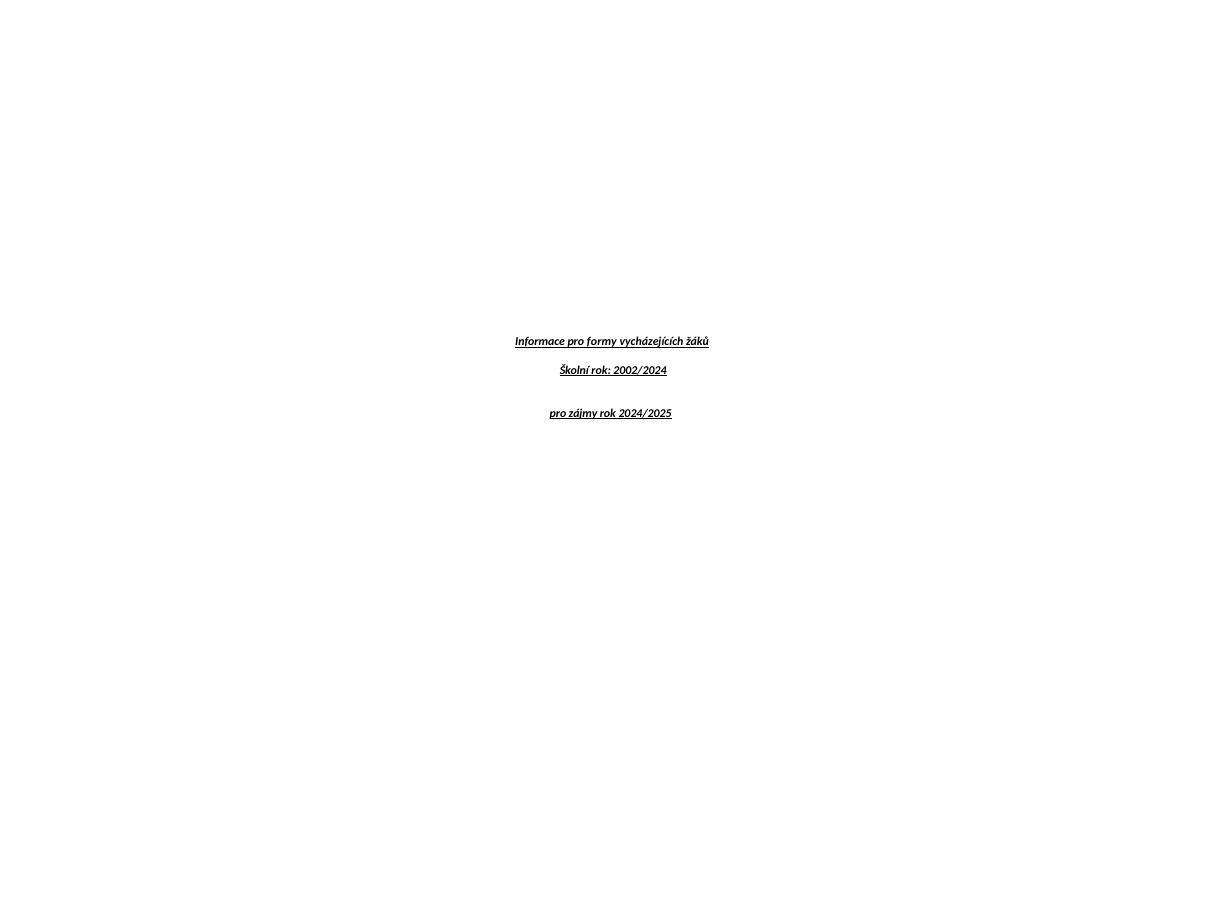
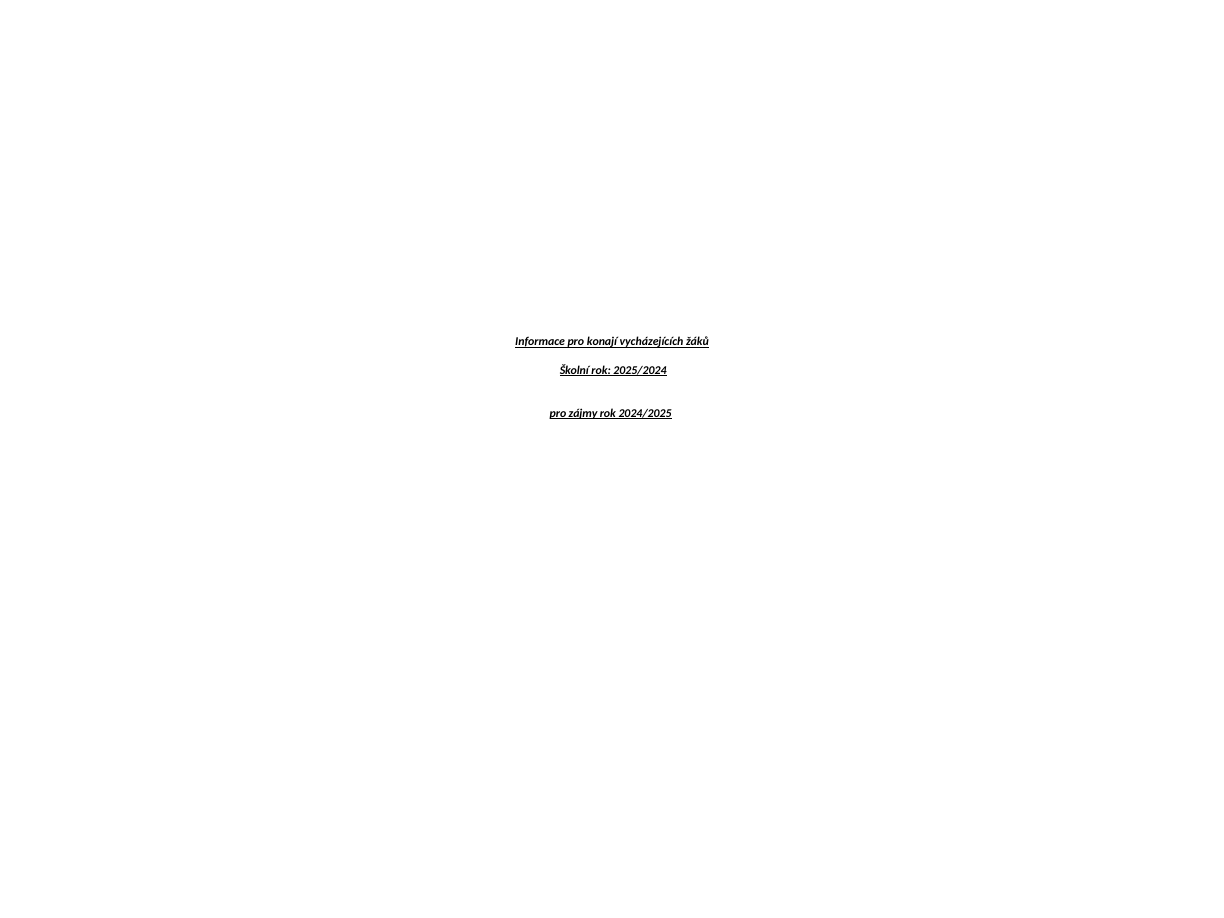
formy: formy -> konají (602, 342)
2002/2024: 2002/2024 -> 2025/2024 (640, 371)
